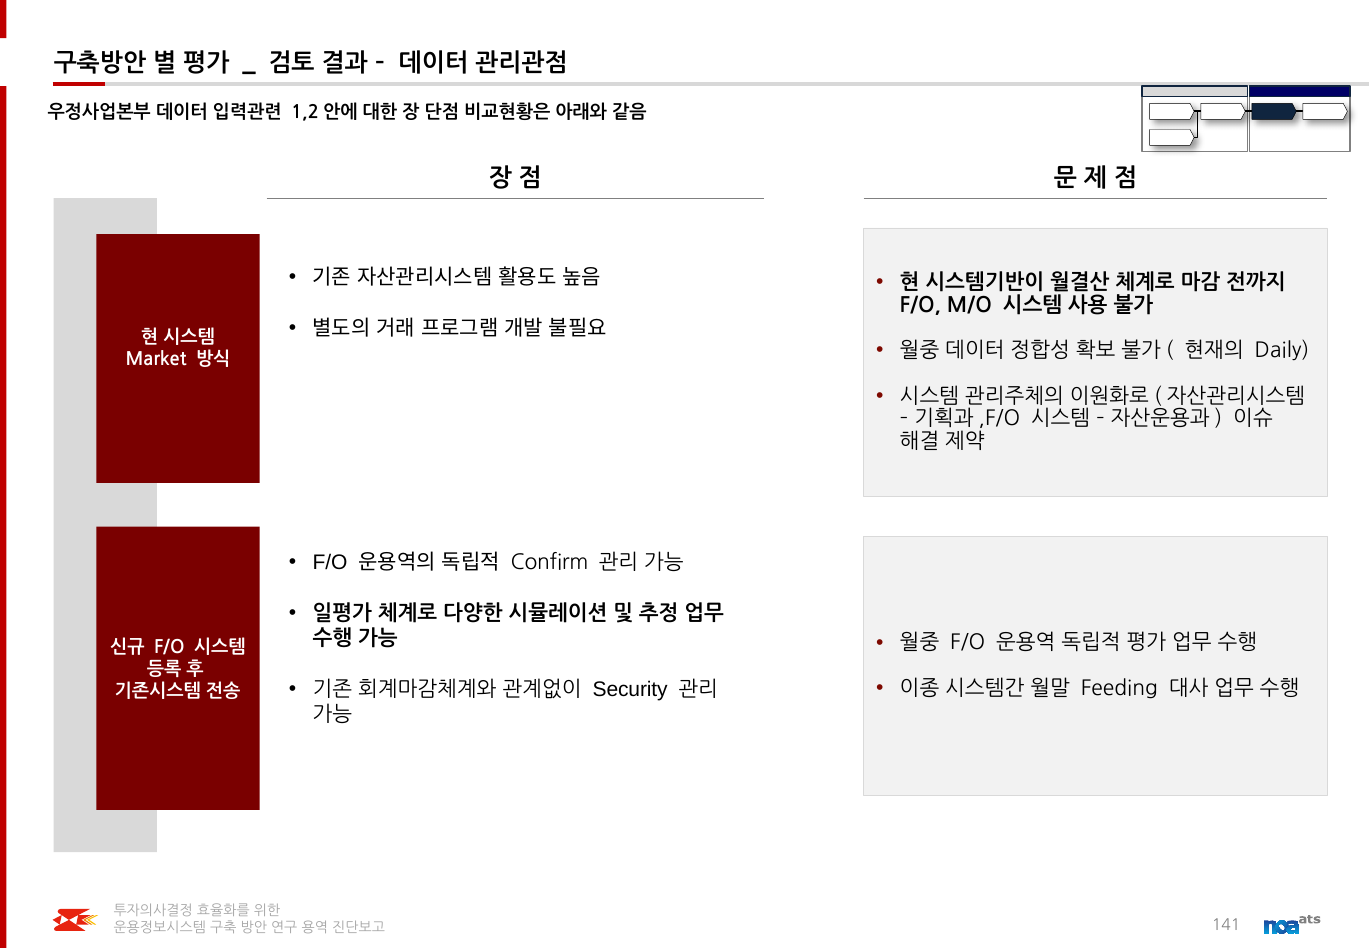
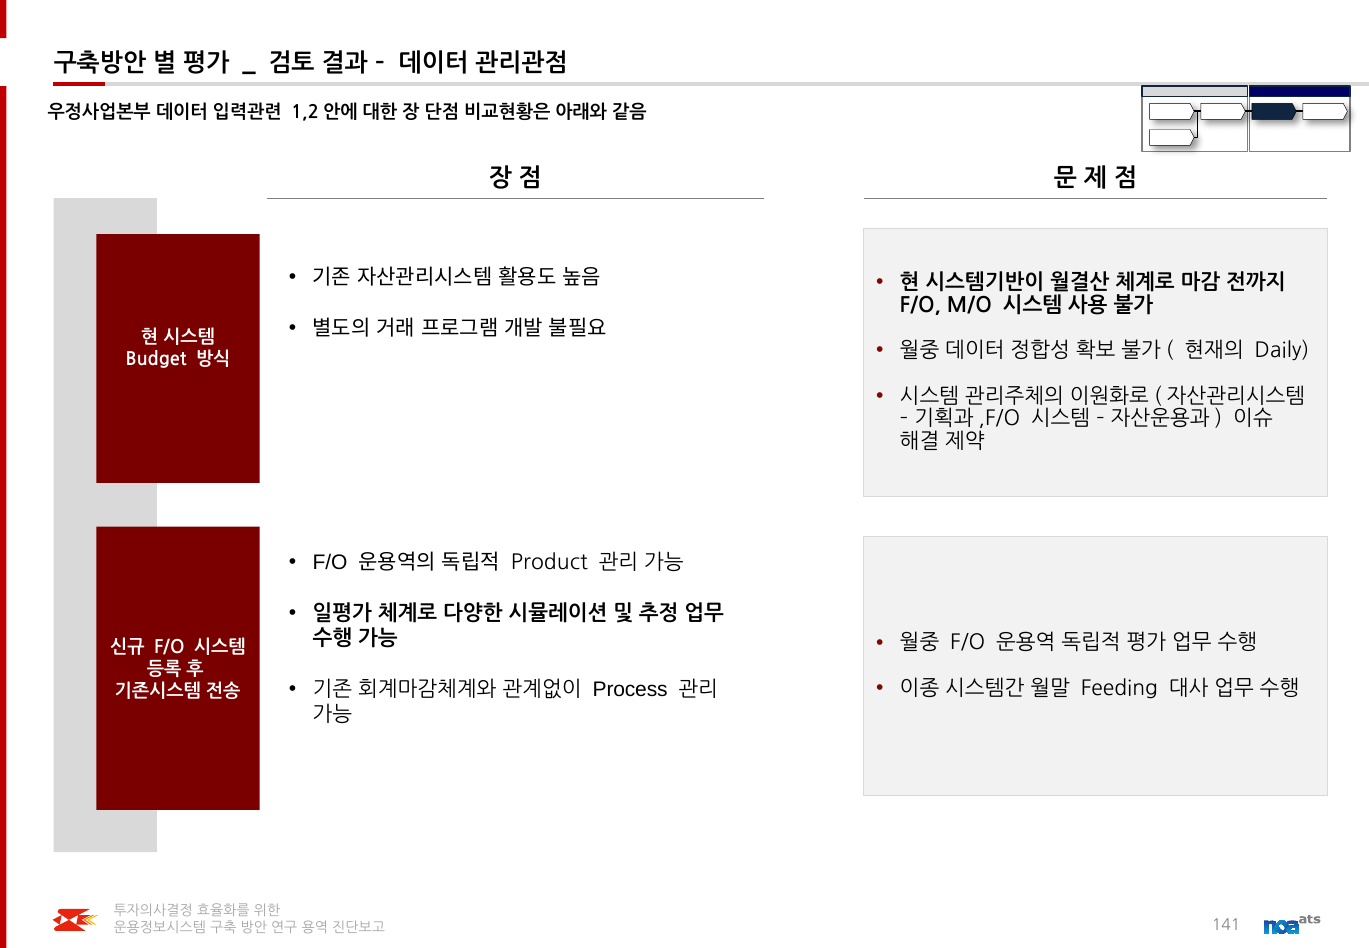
Market: Market -> Budget (156, 360)
Confirm: Confirm -> Product (549, 563)
Security: Security -> Process (630, 689)
